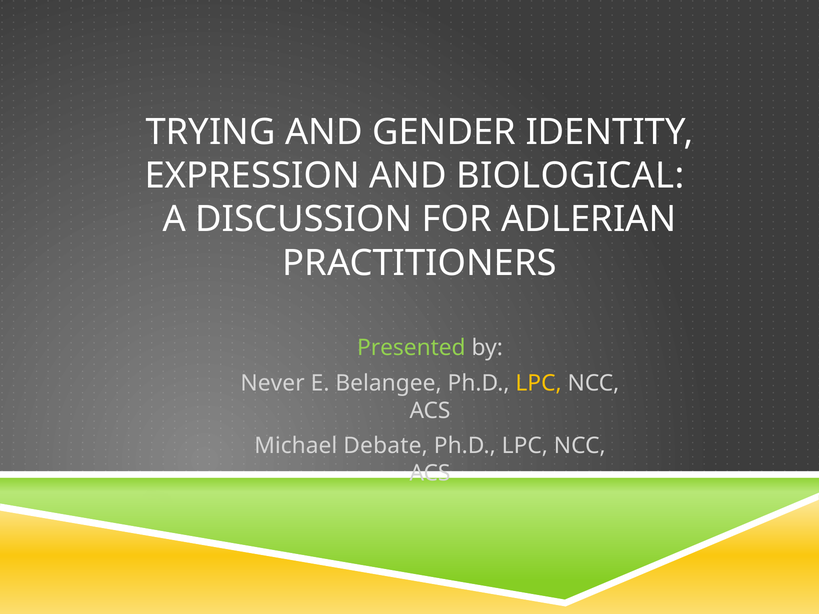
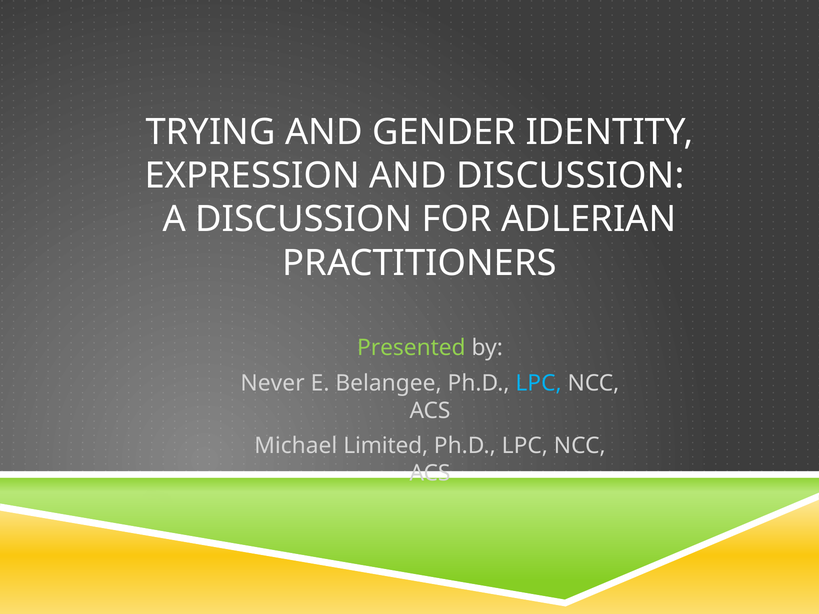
AND BIOLOGICAL: BIOLOGICAL -> DISCUSSION (570, 176)
LPC colour: yellow -> light blue (539, 383)
Debate: Debate -> Limited (386, 446)
